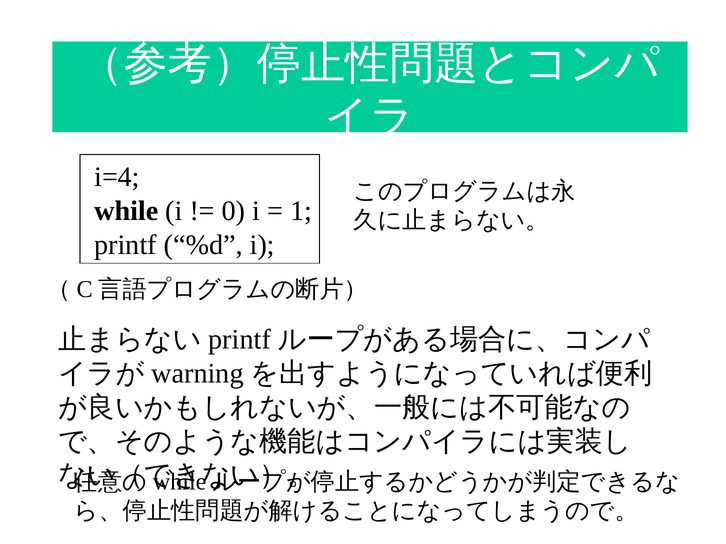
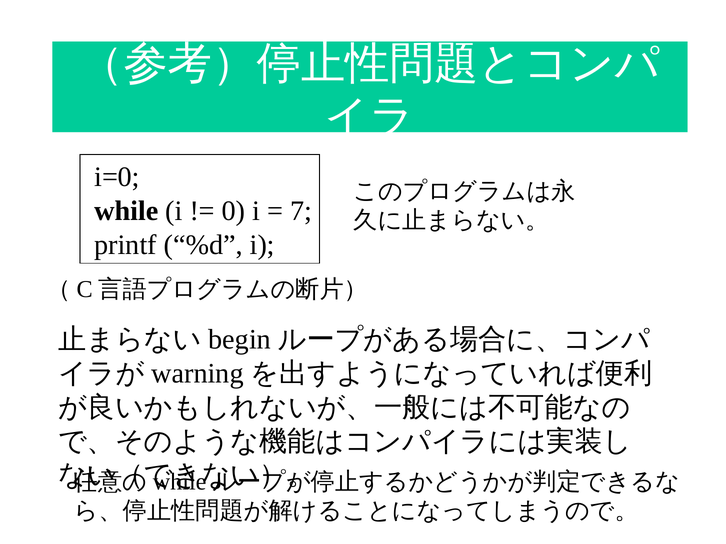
i=4: i=4 -> i=0 (117, 177)
1: 1 -> 7 (301, 211)
printf: printf -> begin (240, 340)
